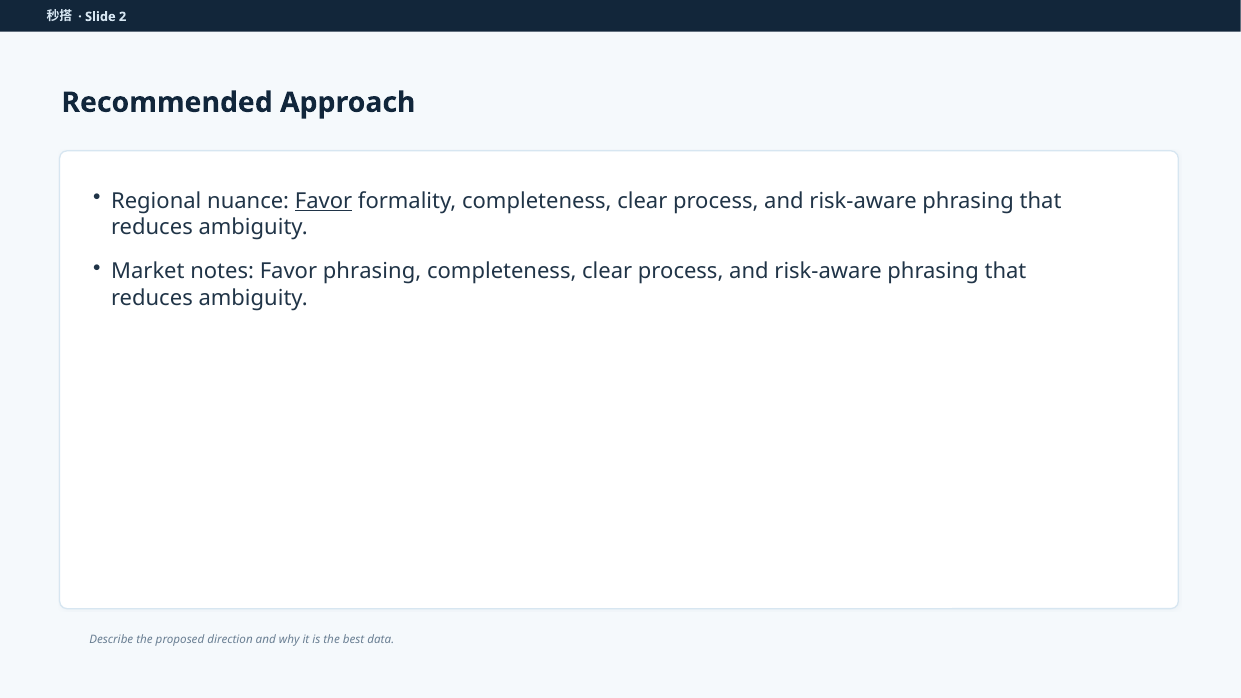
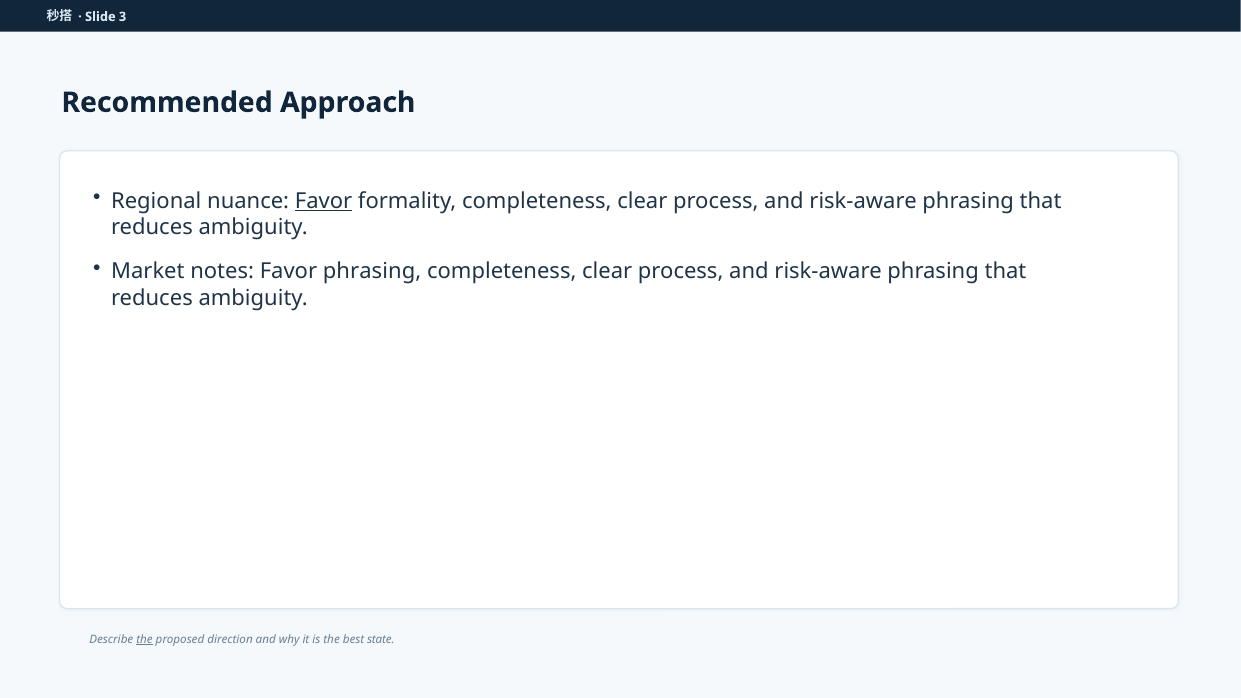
2: 2 -> 3 (123, 17)
the underline: none -> present (145, 639)
data: data -> state (381, 639)
